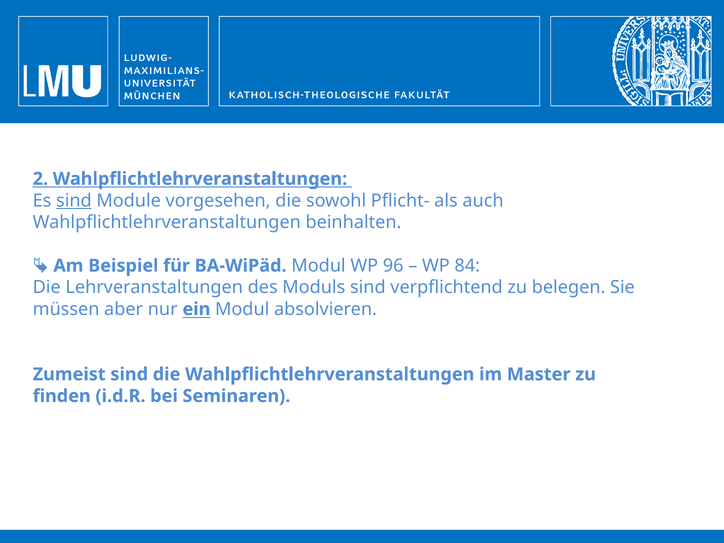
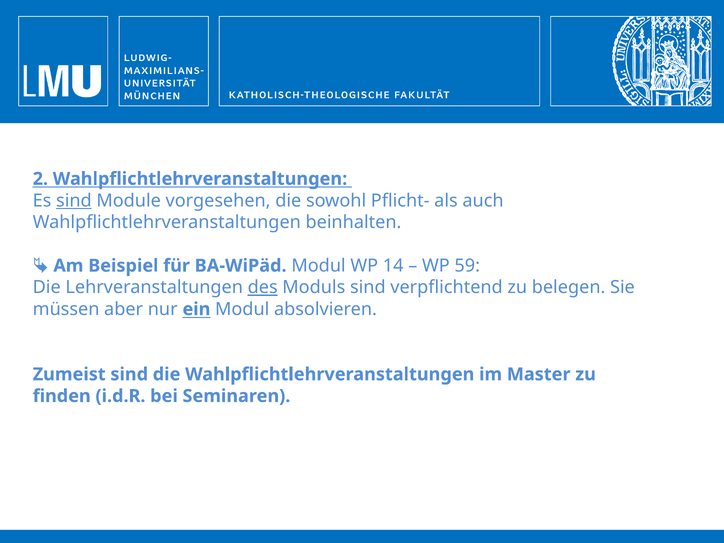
96: 96 -> 14 (393, 266)
84: 84 -> 59 (467, 266)
des underline: none -> present (263, 287)
